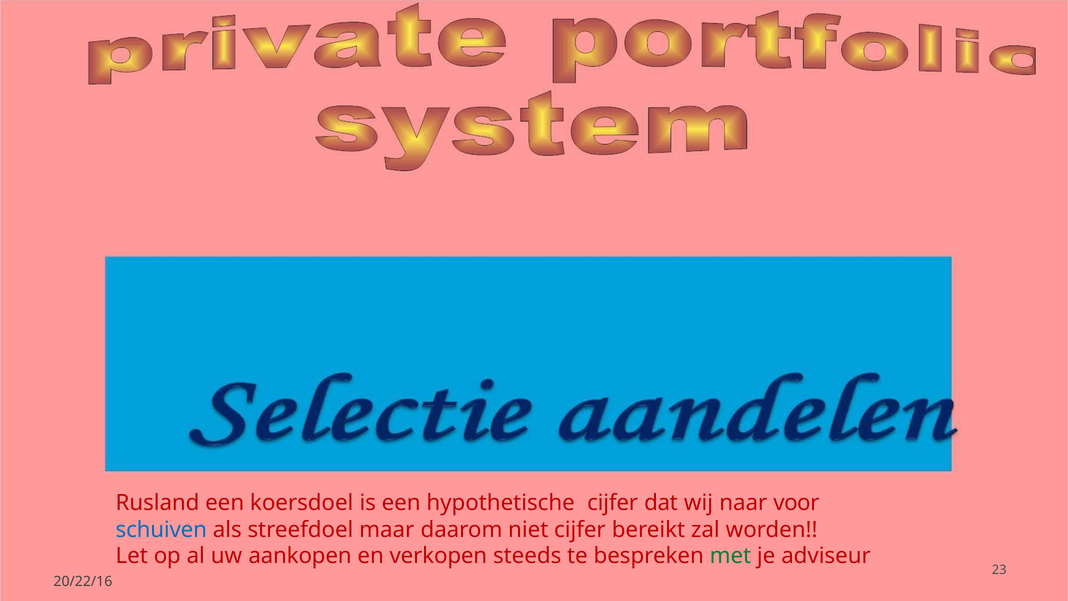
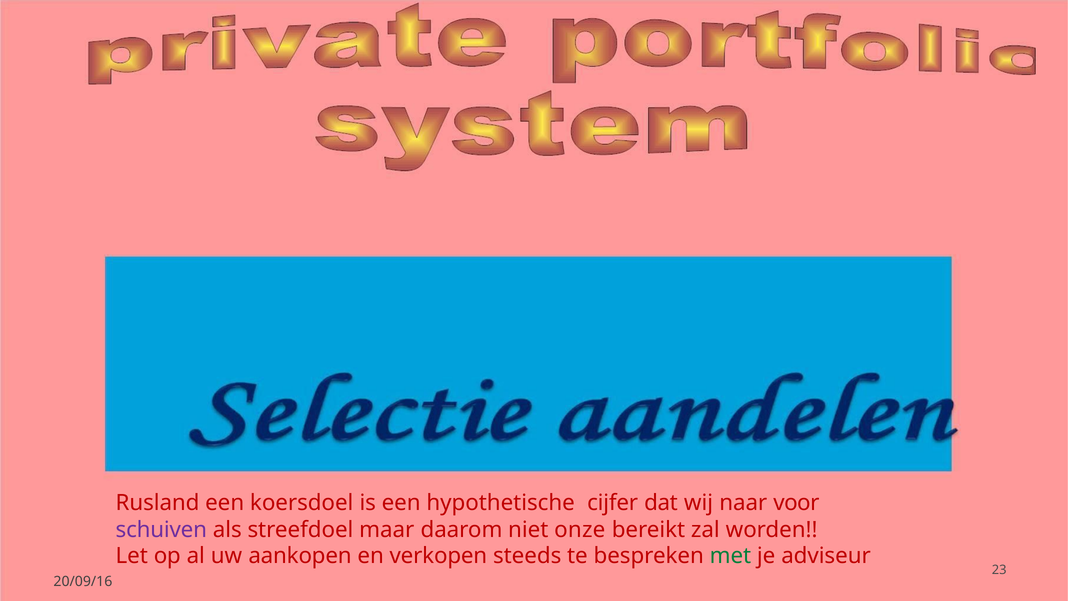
schuiven colour: blue -> purple (161, 529)
niet cijfer: cijfer -> onze (580, 529)
20/22/16: 20/22/16 -> 20/09/16 (83, 581)
